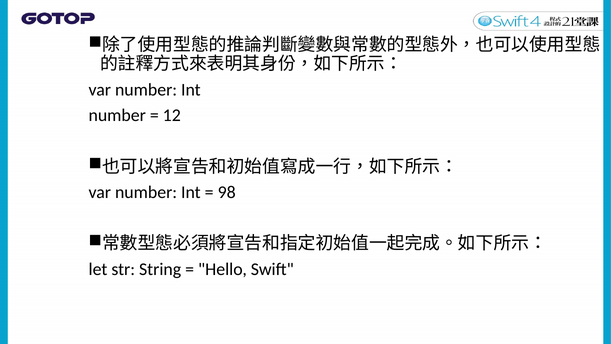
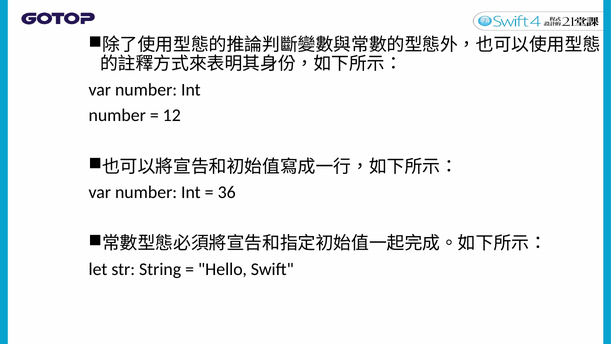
98: 98 -> 36 (227, 192)
